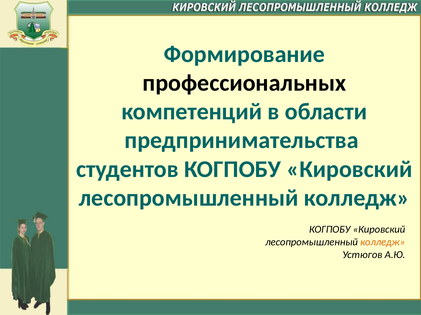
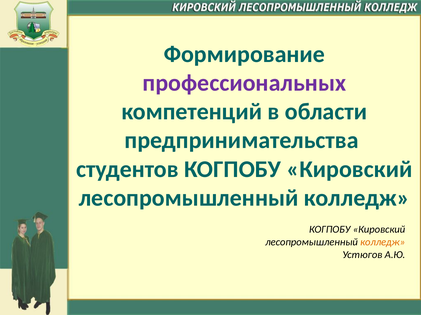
профессиональных colour: black -> purple (244, 83)
